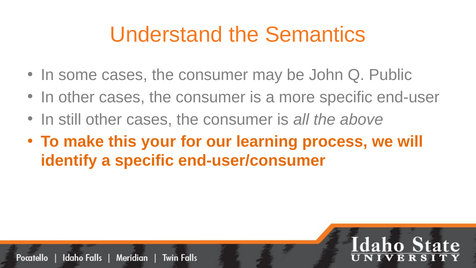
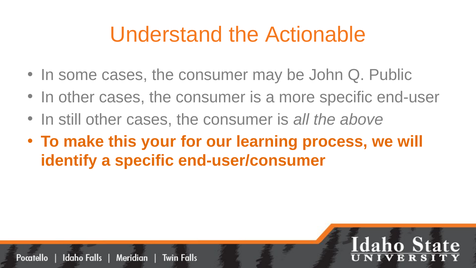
Semantics: Semantics -> Actionable (315, 35)
